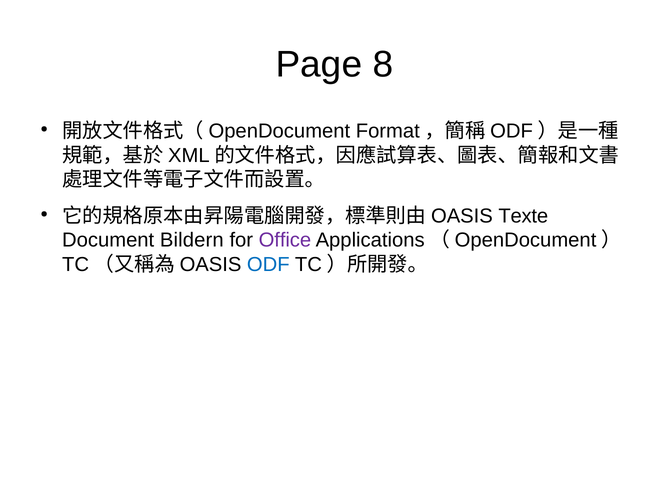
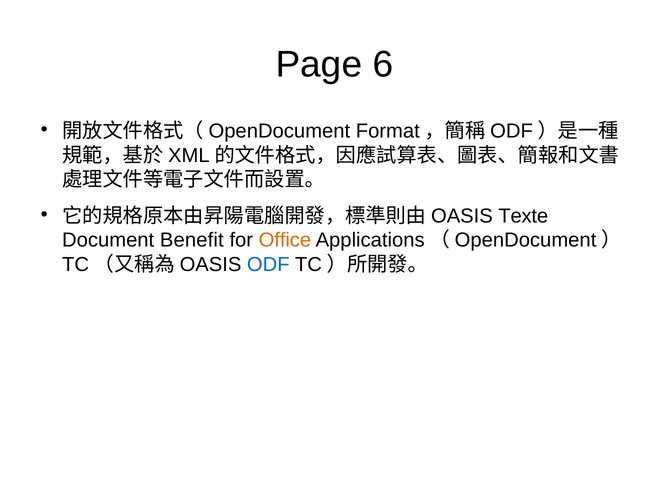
8: 8 -> 6 (383, 64)
Bildern: Bildern -> Benefit (192, 240)
Office colour: purple -> orange (285, 240)
